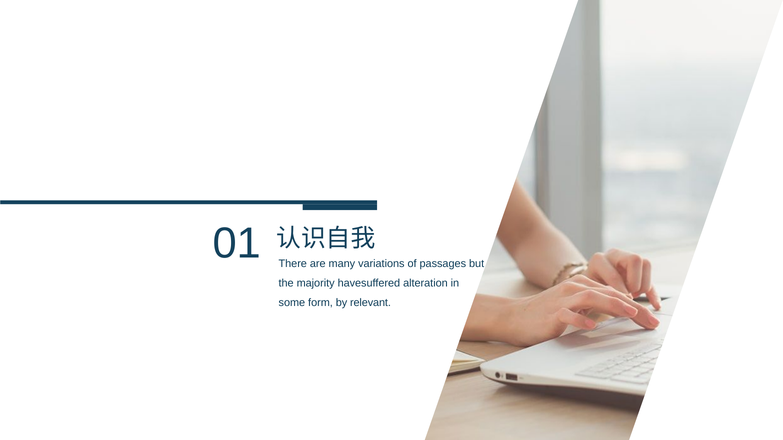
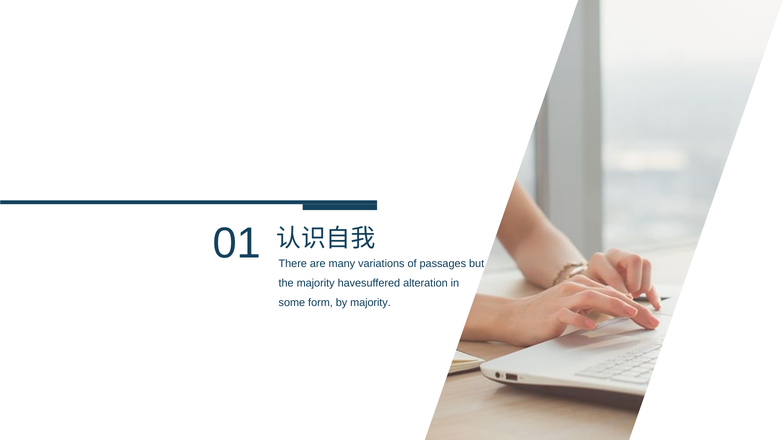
by relevant: relevant -> majority (370, 303)
